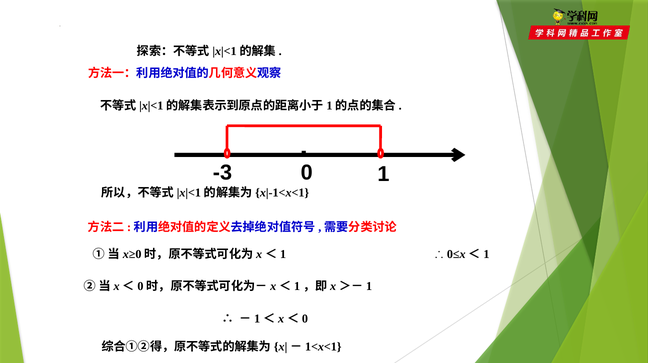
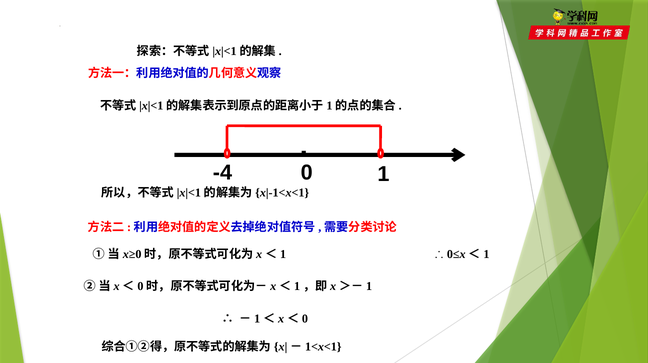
-3: -3 -> -4 (222, 173)
